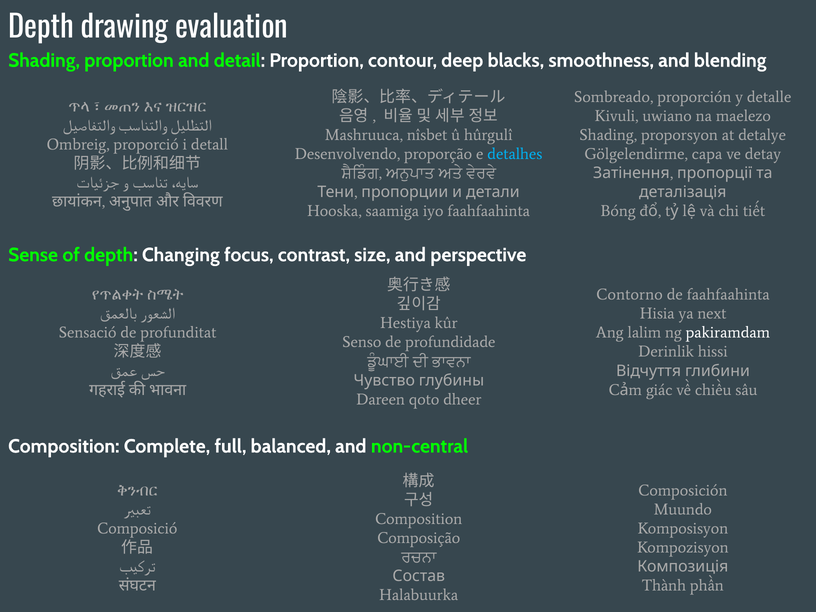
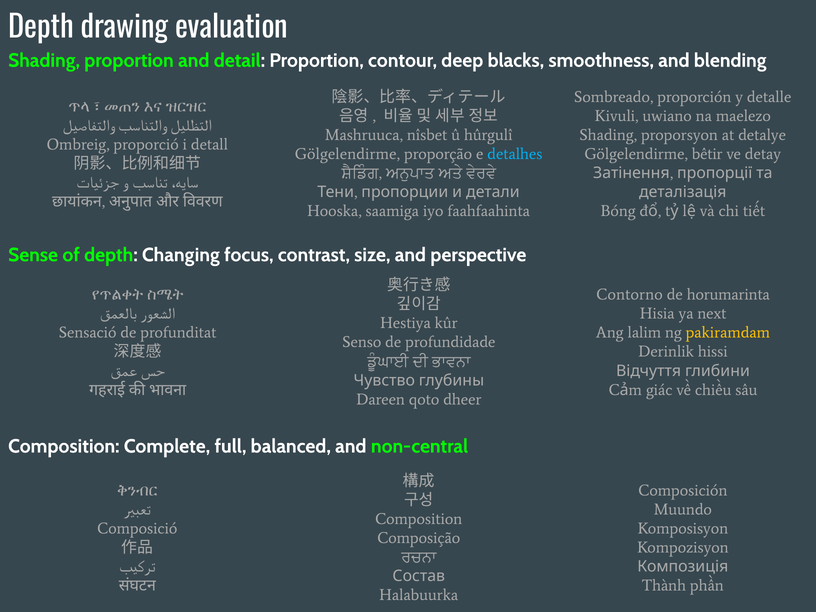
Desenvolvendo: Desenvolvendo -> Gölgelendirme (347, 154)
capa: capa -> bêtir (707, 154)
de faahfaahinta: faahfaahinta -> horumarinta (728, 295)
pakiramdam colour: white -> yellow (728, 333)
